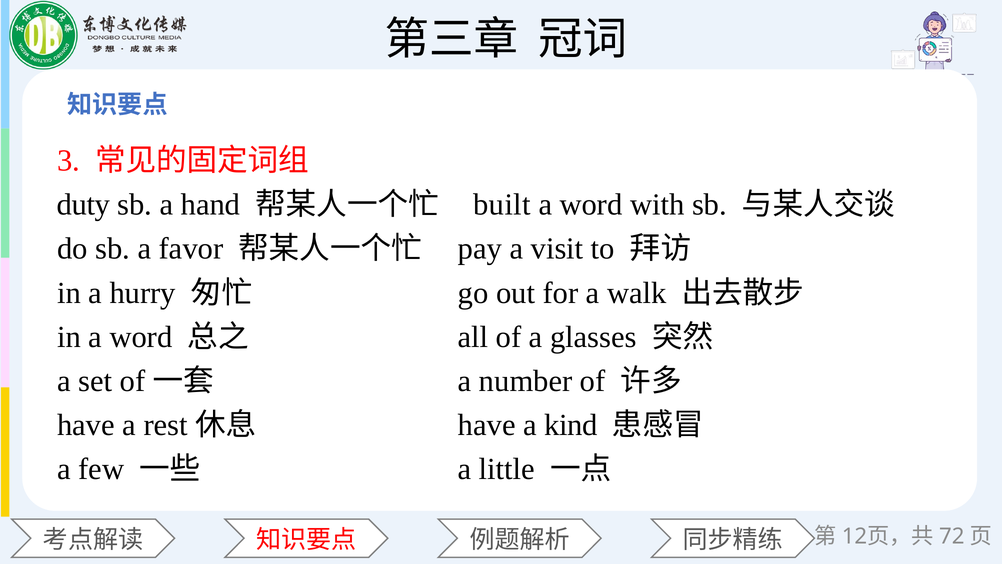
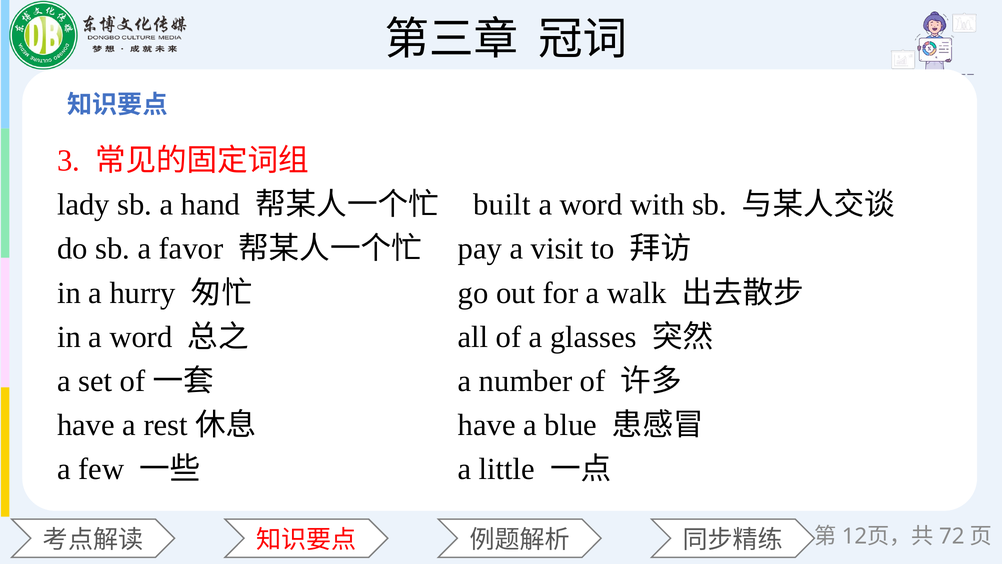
duty: duty -> lady (83, 205)
kind: kind -> blue (571, 425)
